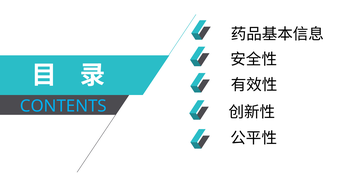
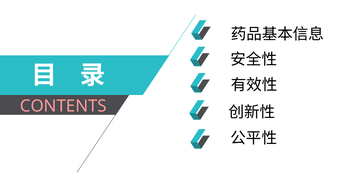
CONTENTS colour: light blue -> pink (63, 106)
